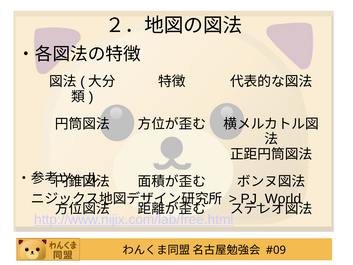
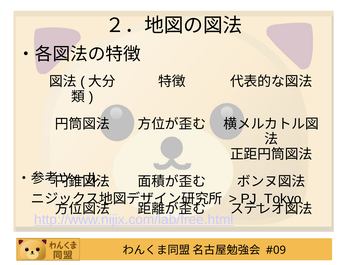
PJ_World: PJ_World -> PJ_Tokyo (271, 199)
